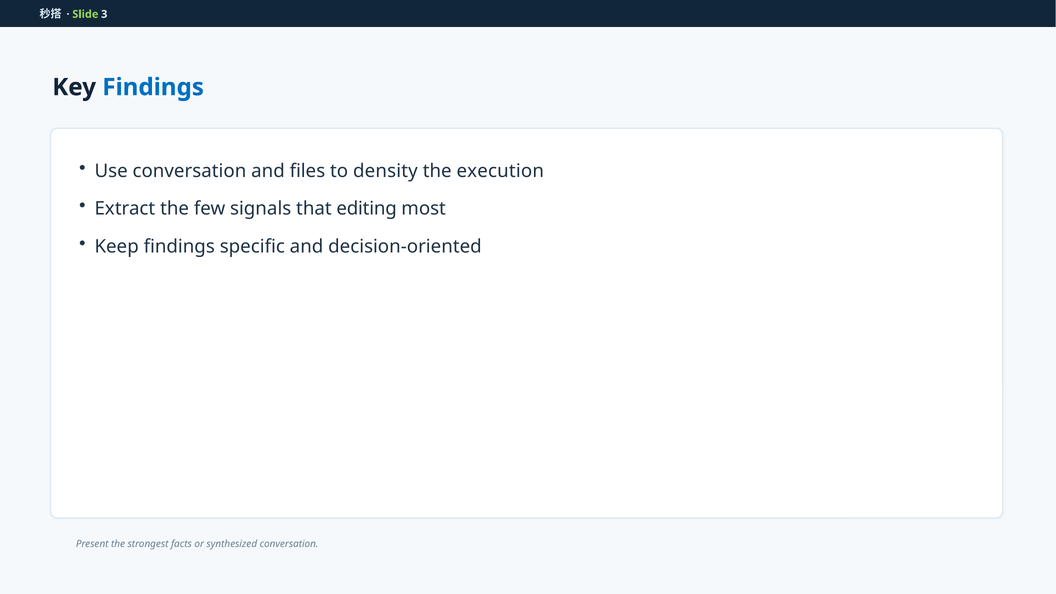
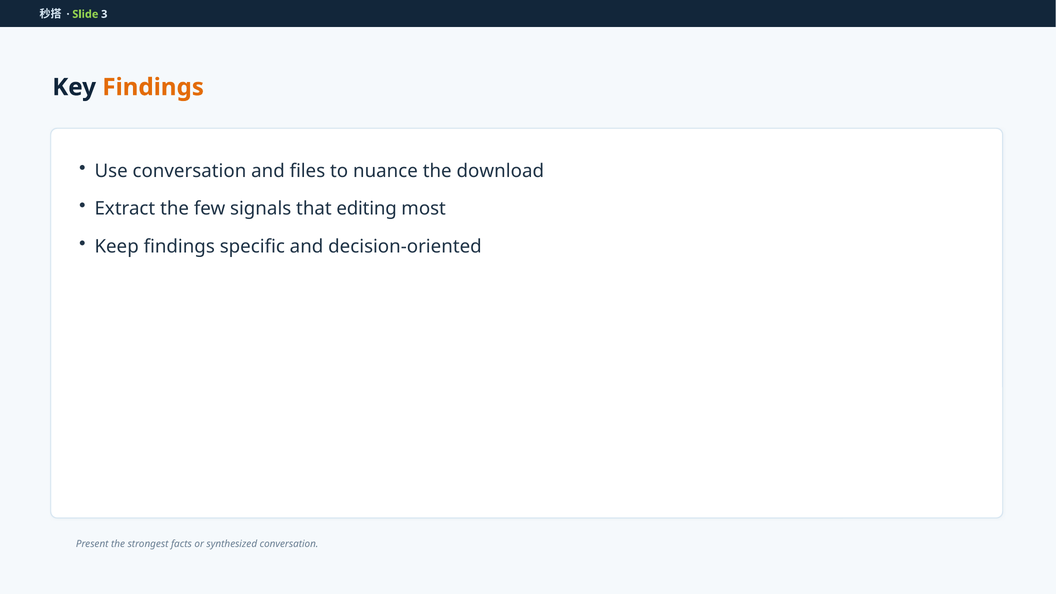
Findings colour: blue -> orange (153, 87)
density: density -> nuance (385, 171)
execution: execution -> download (500, 171)
